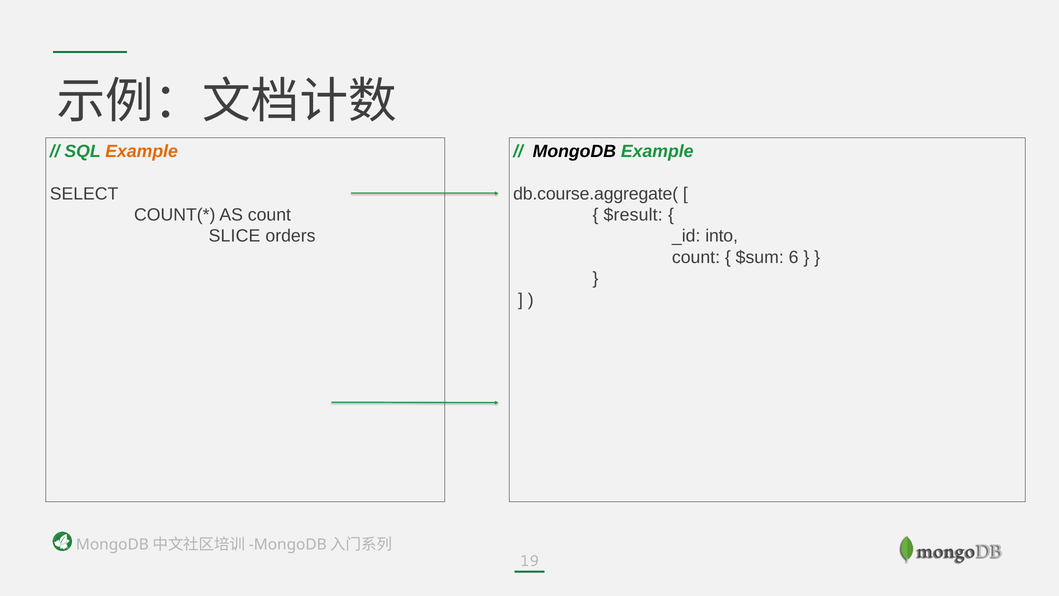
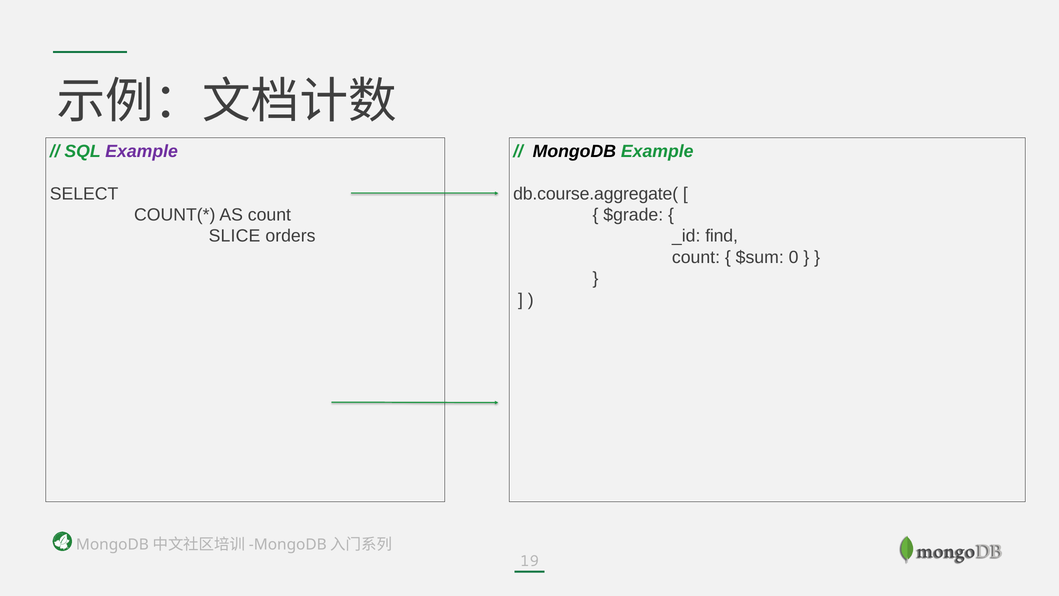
Example colour: orange -> purple (142, 151)
$result: $result -> $grade (633, 215)
into: into -> find (722, 236)
6: 6 -> 0 (794, 257)
